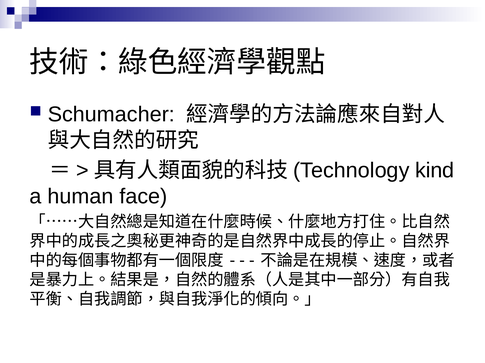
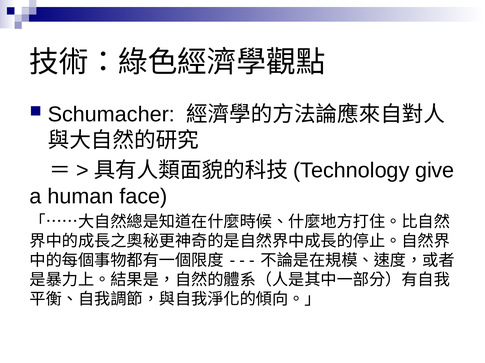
kind: kind -> give (435, 171)
